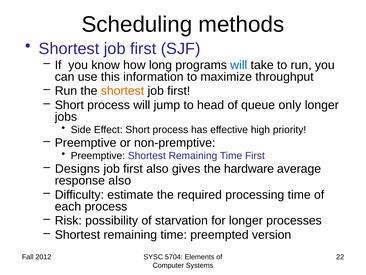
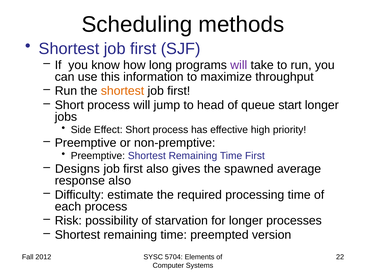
will colour: blue -> purple (239, 65)
only: only -> start (290, 105)
hardware: hardware -> spawned (249, 169)
